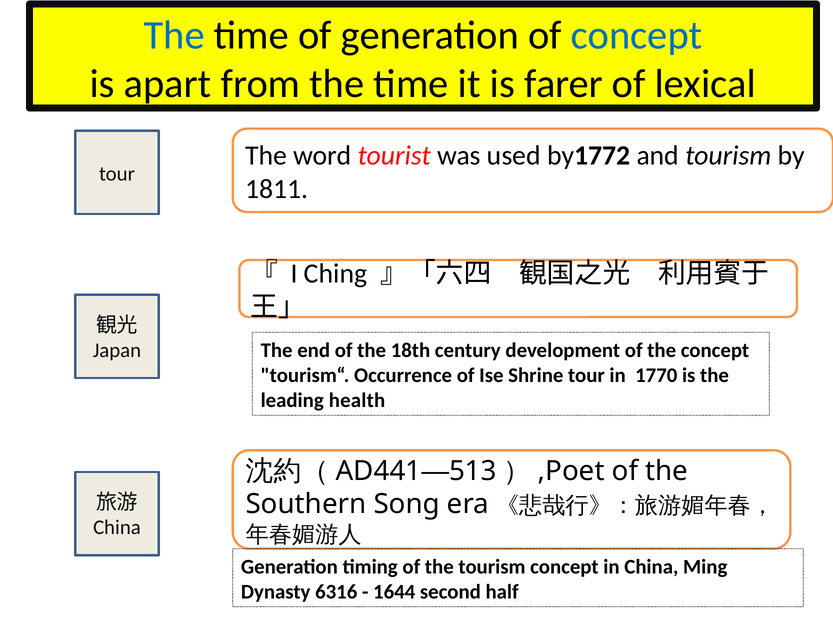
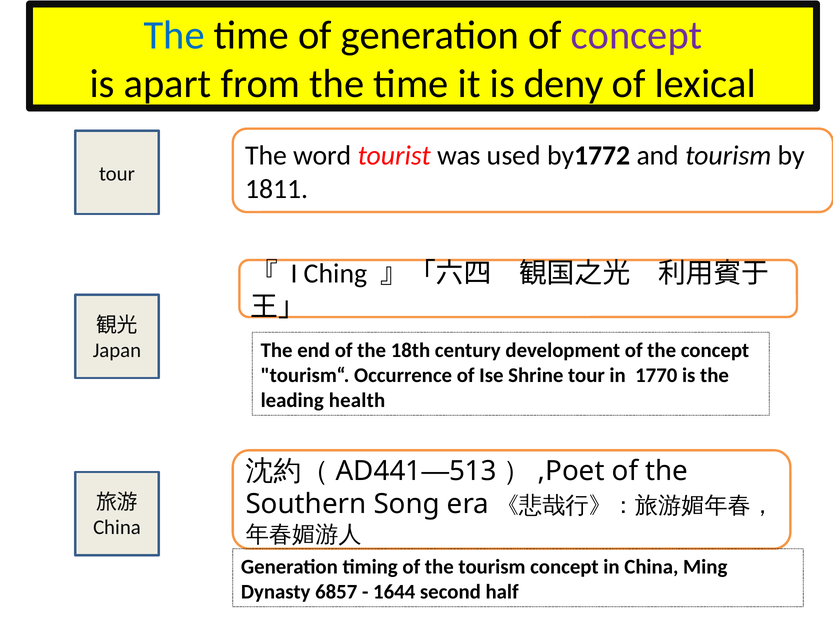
concept colour: blue -> purple (637, 35)
farer: farer -> deny (564, 84)
6316: 6316 -> 6857 (336, 592)
